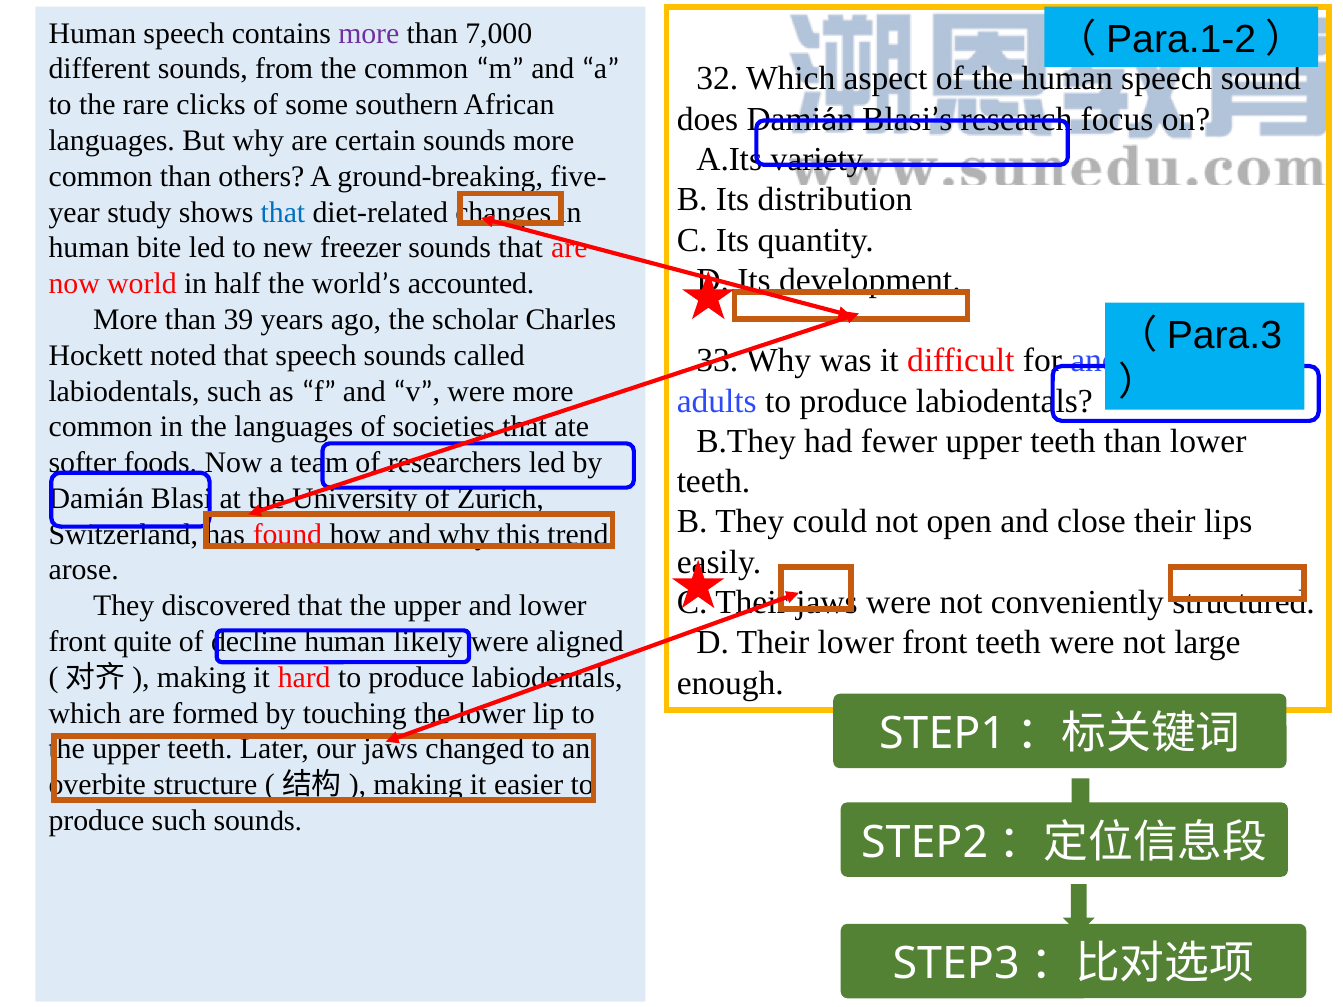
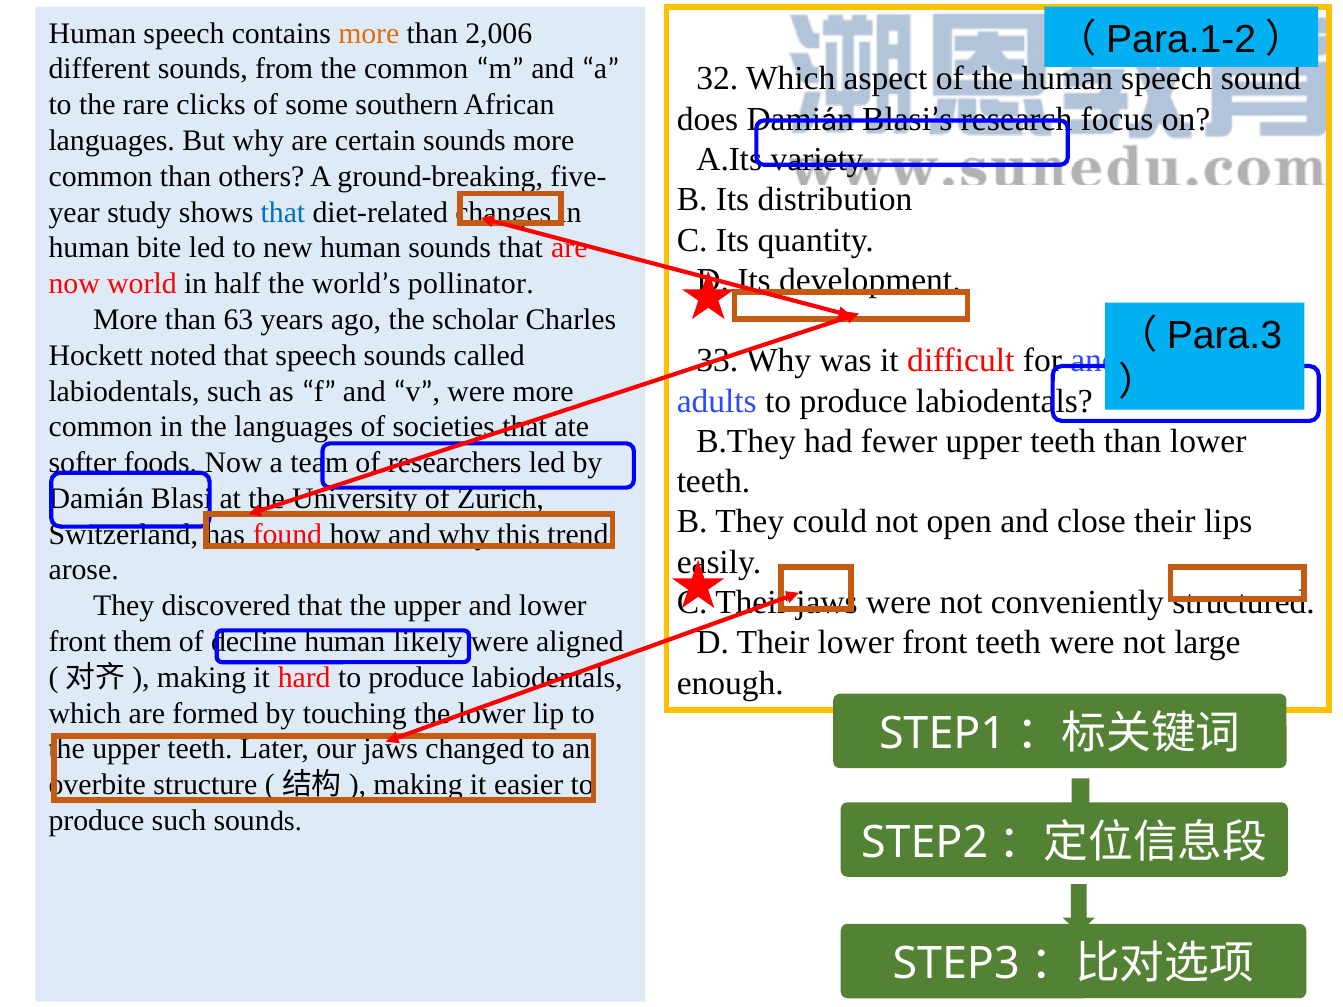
more colour: purple -> orange (369, 33)
7,000: 7,000 -> 2,006 (499, 33)
new freezer: freezer -> human (361, 248)
accounted: accounted -> pollinator (471, 284)
39: 39 -> 63 (238, 320)
quite: quite -> them (143, 642)
